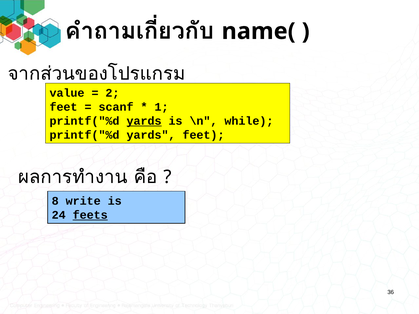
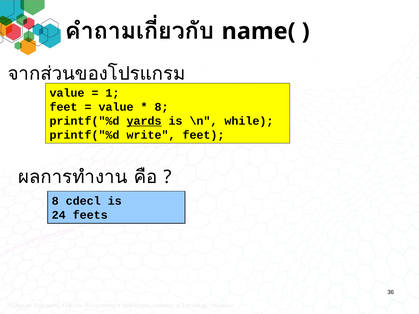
2: 2 -> 1 (112, 93)
scanf: scanf -> value (116, 107)
1: 1 -> 8 (162, 107)
yards: yards -> write (151, 135)
write: write -> cdecl (83, 201)
feets underline: present -> none (90, 215)
